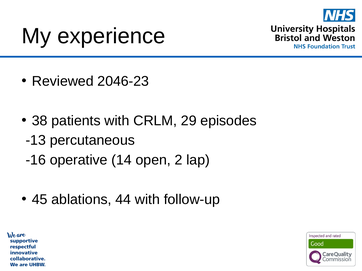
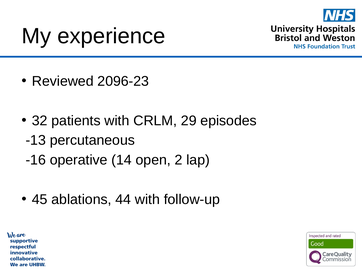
2046-23: 2046-23 -> 2096-23 (123, 81)
38: 38 -> 32 (40, 121)
